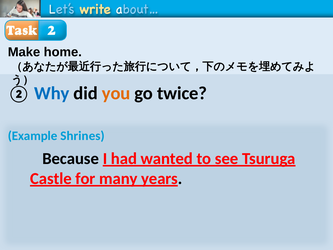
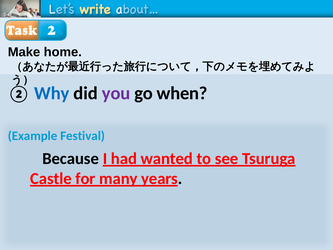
you colour: orange -> purple (116, 93)
twice: twice -> when (182, 93)
Shrines: Shrines -> Festival (83, 136)
